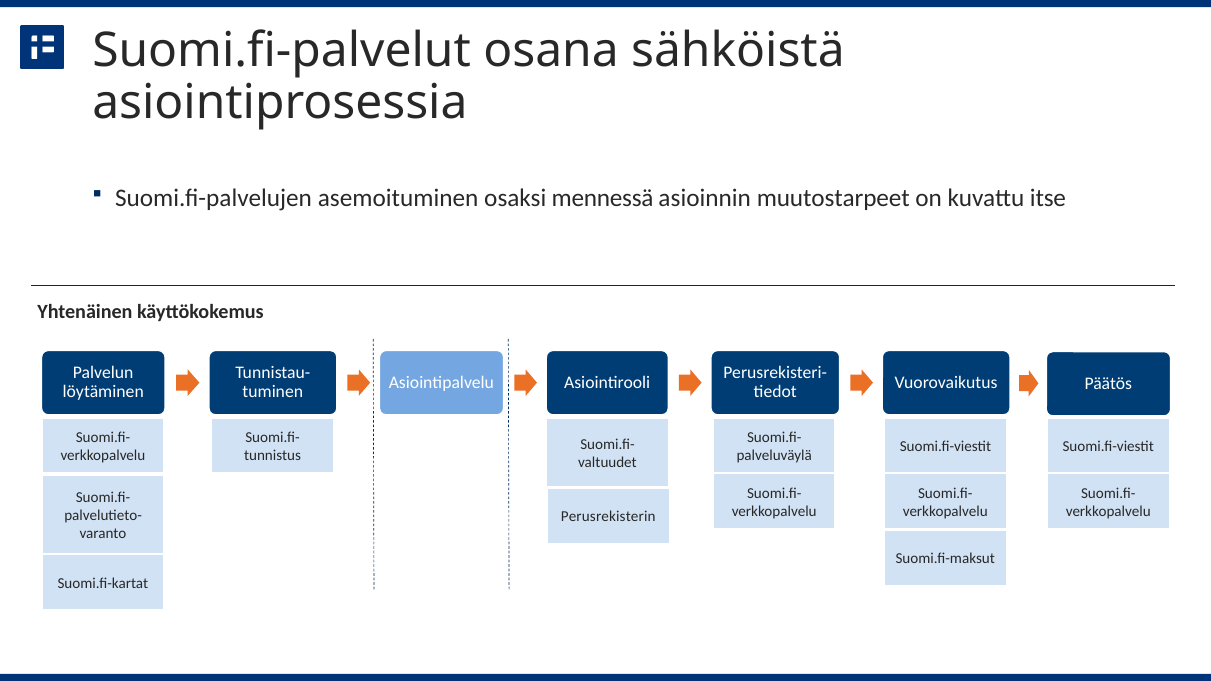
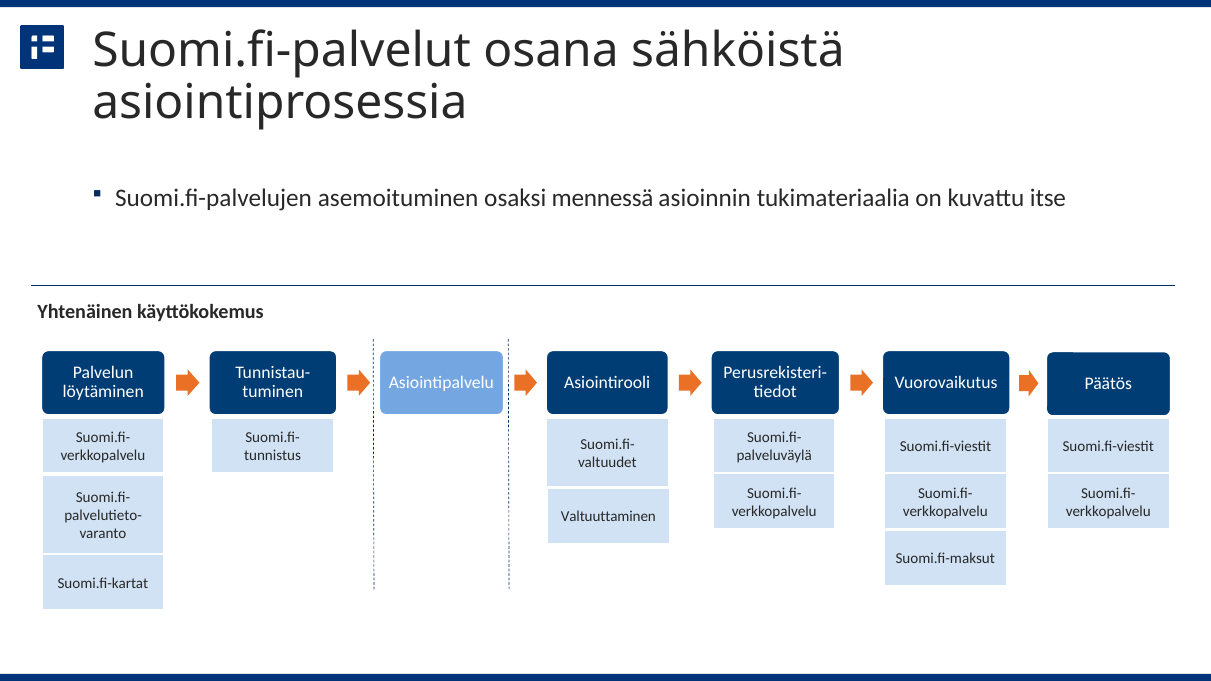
muutostarpeet: muutostarpeet -> tukimateriaalia (833, 198)
Perusrekisterin: Perusrekisterin -> Valtuuttaminen (608, 517)
